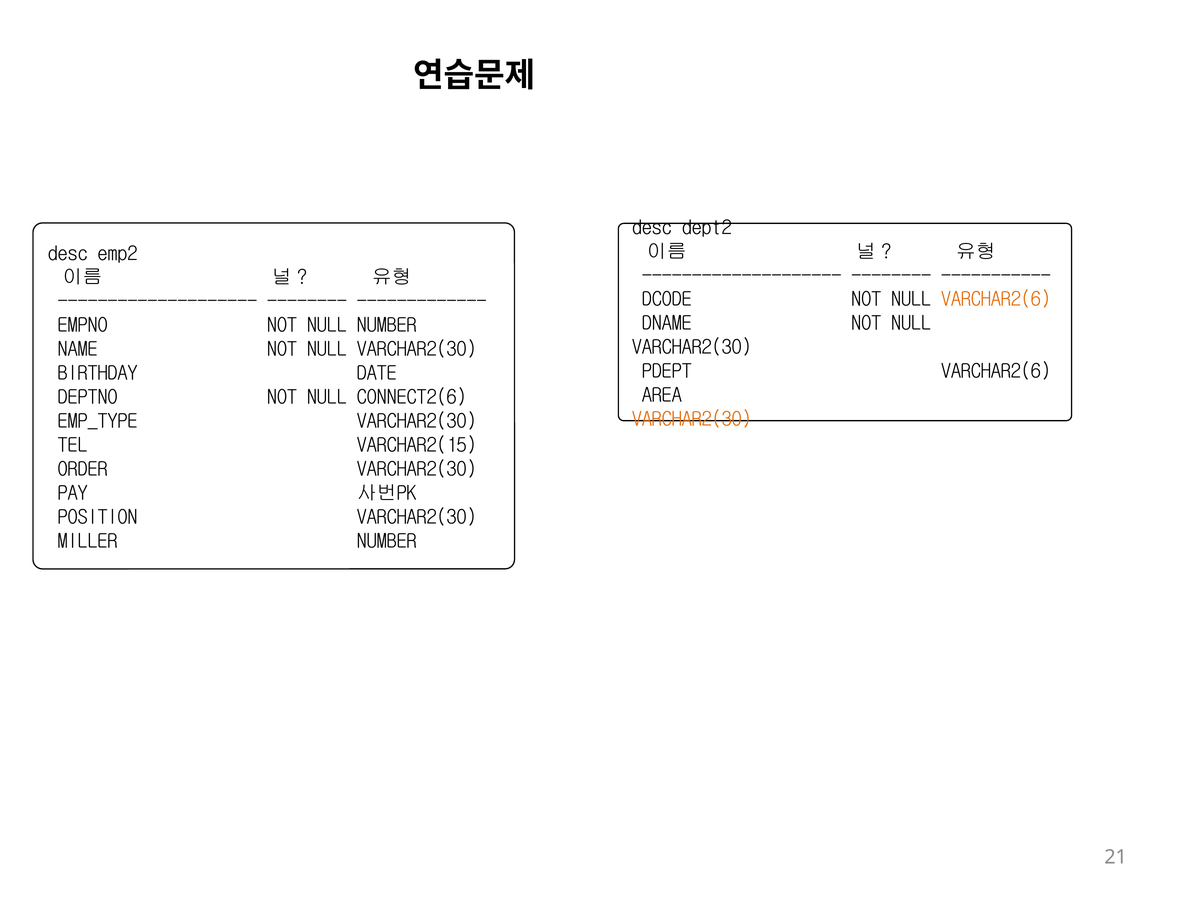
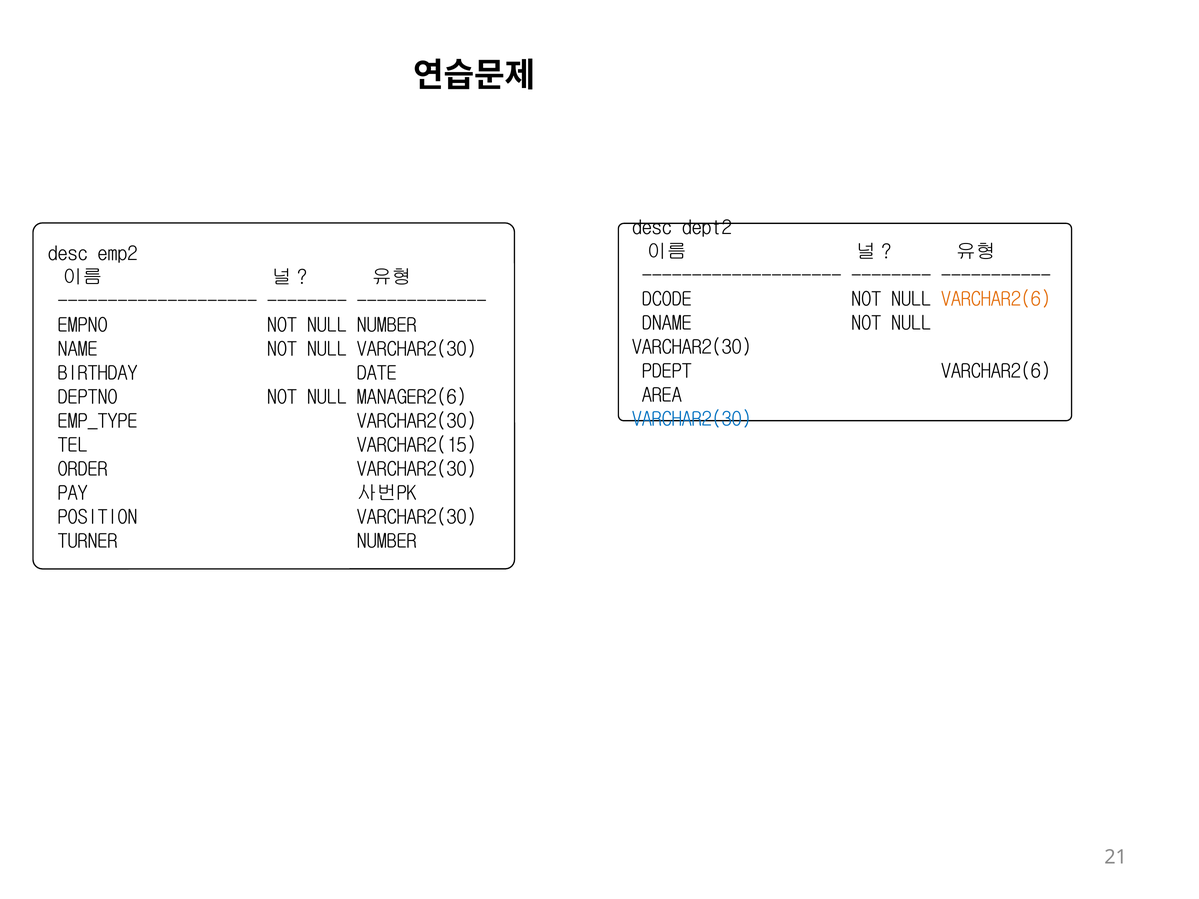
CONNECT2(6: CONNECT2(6 -> MANAGER2(6 (412, 397)
VARCHAR2(30 colour: orange -> blue (692, 419)
MILLER: MILLER -> TURNER (88, 541)
